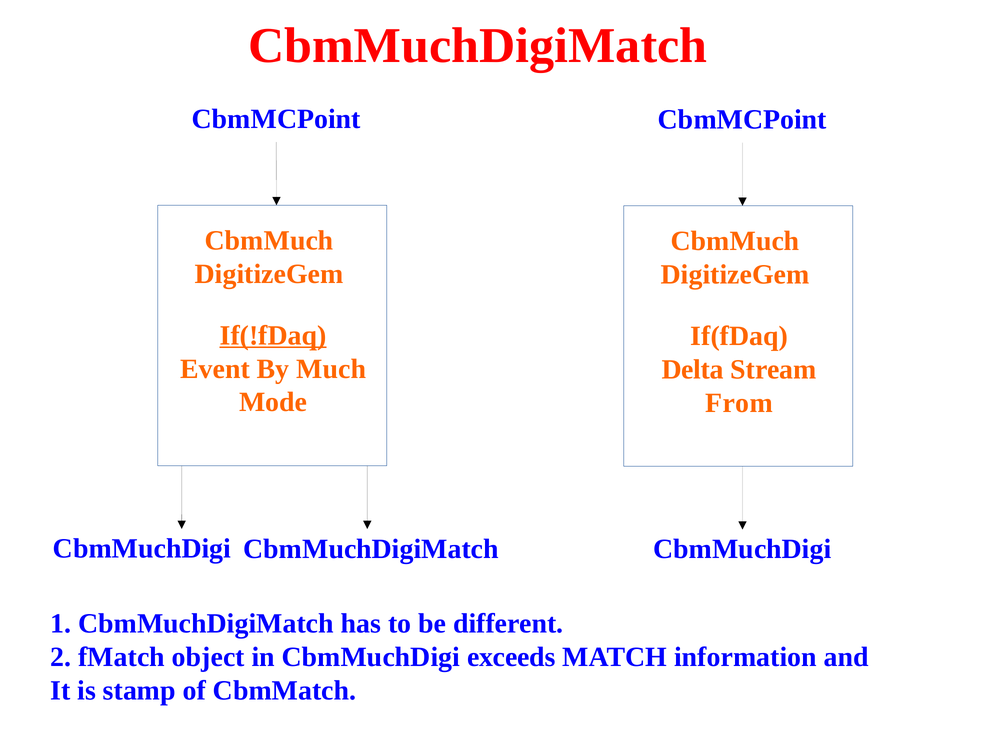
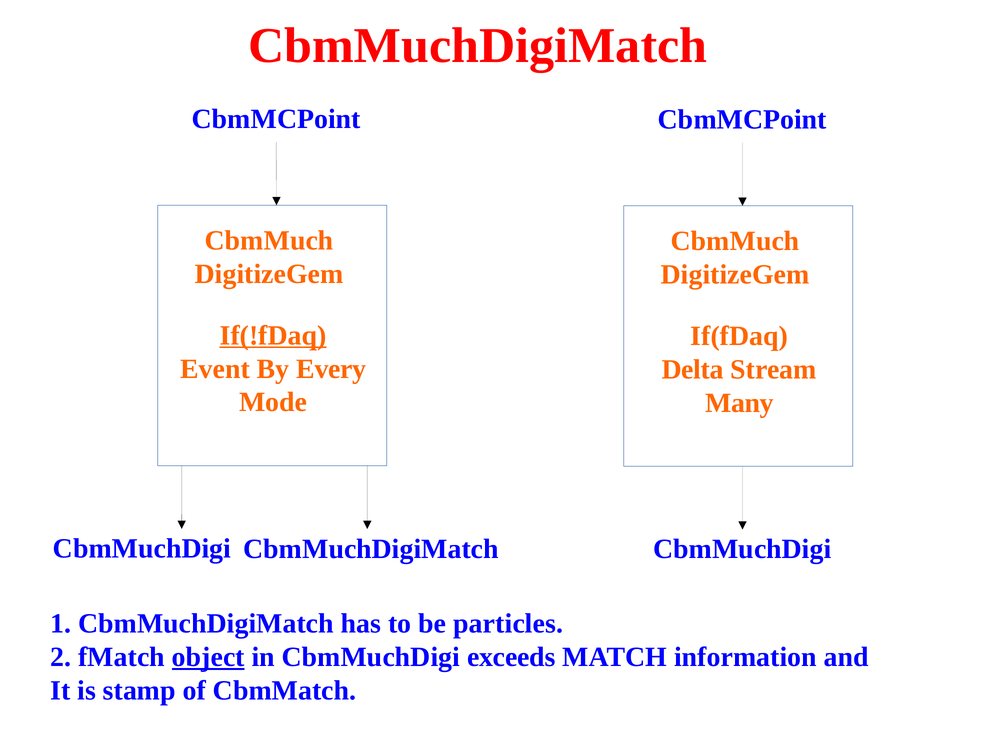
Much: Much -> Every (331, 369)
From: From -> Many (739, 403)
different: different -> particles (508, 624)
object underline: none -> present (208, 657)
